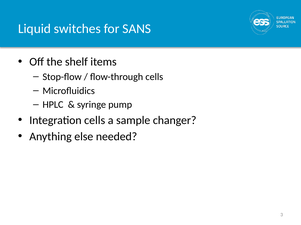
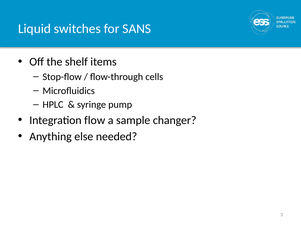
Integration cells: cells -> flow (95, 121)
